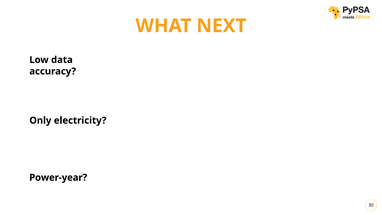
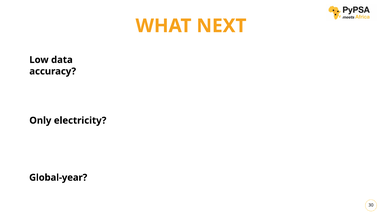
Power-year: Power-year -> Global-year (58, 177)
